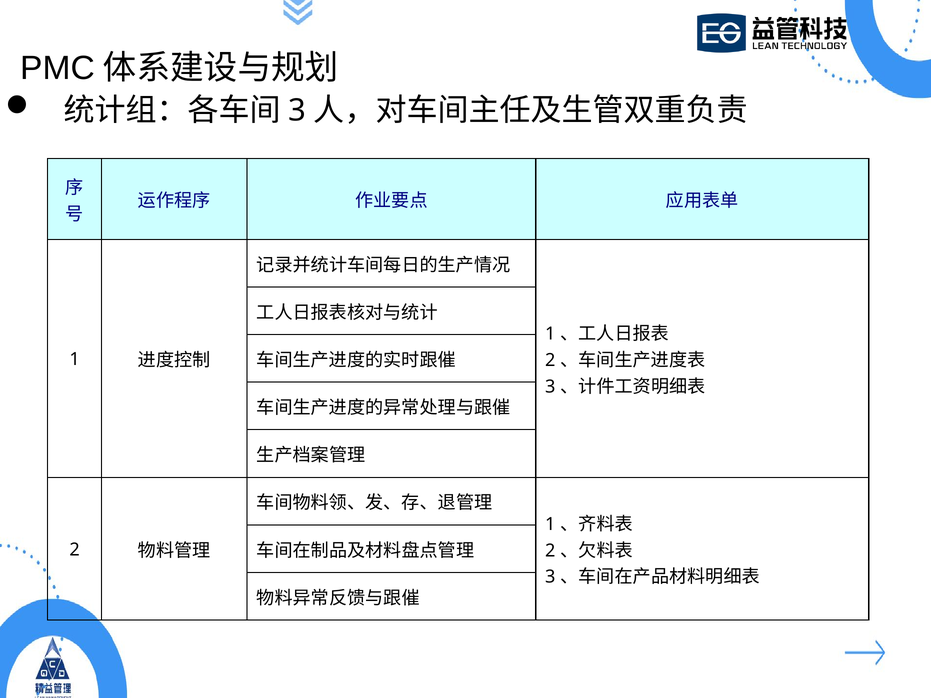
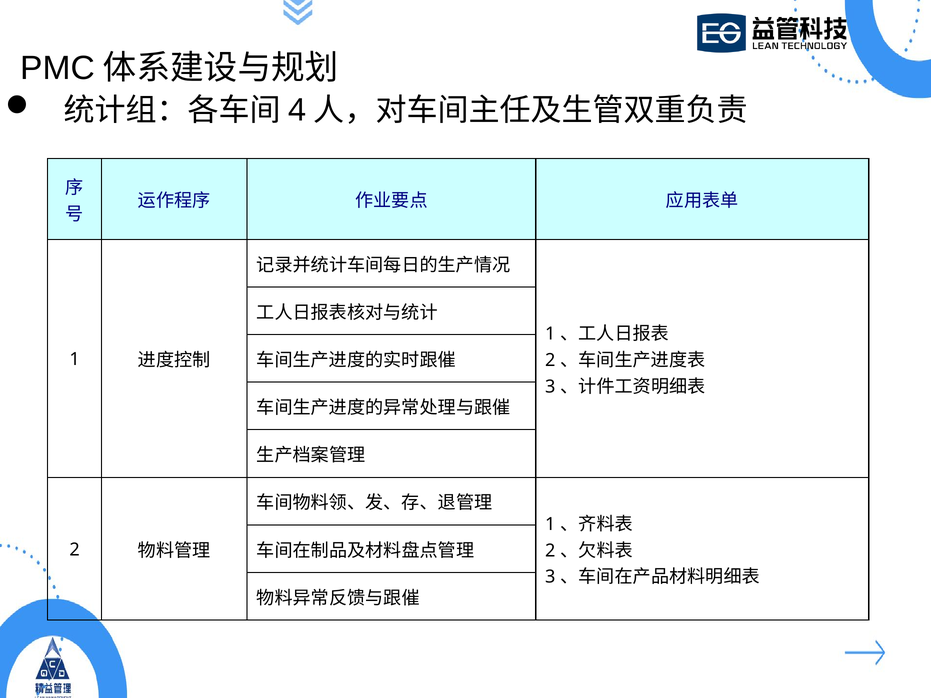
3: 3 -> 4 (297, 111)
